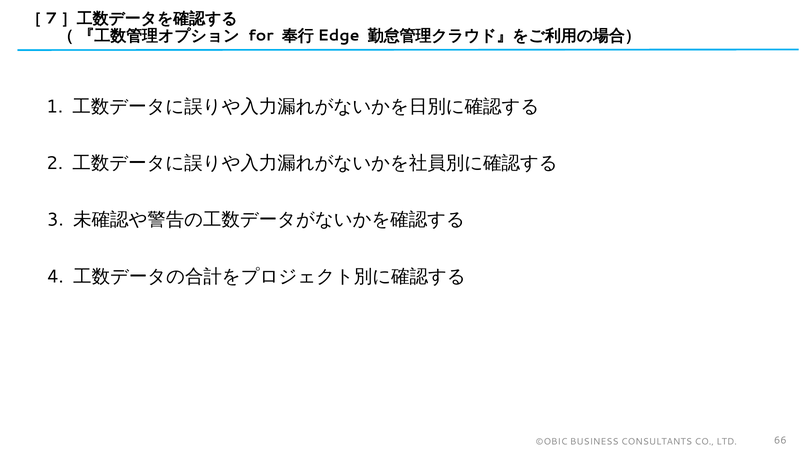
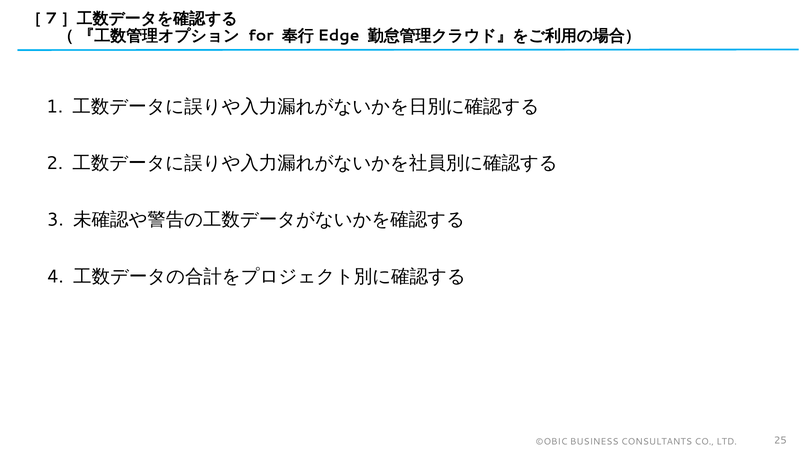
66: 66 -> 25 (780, 441)
